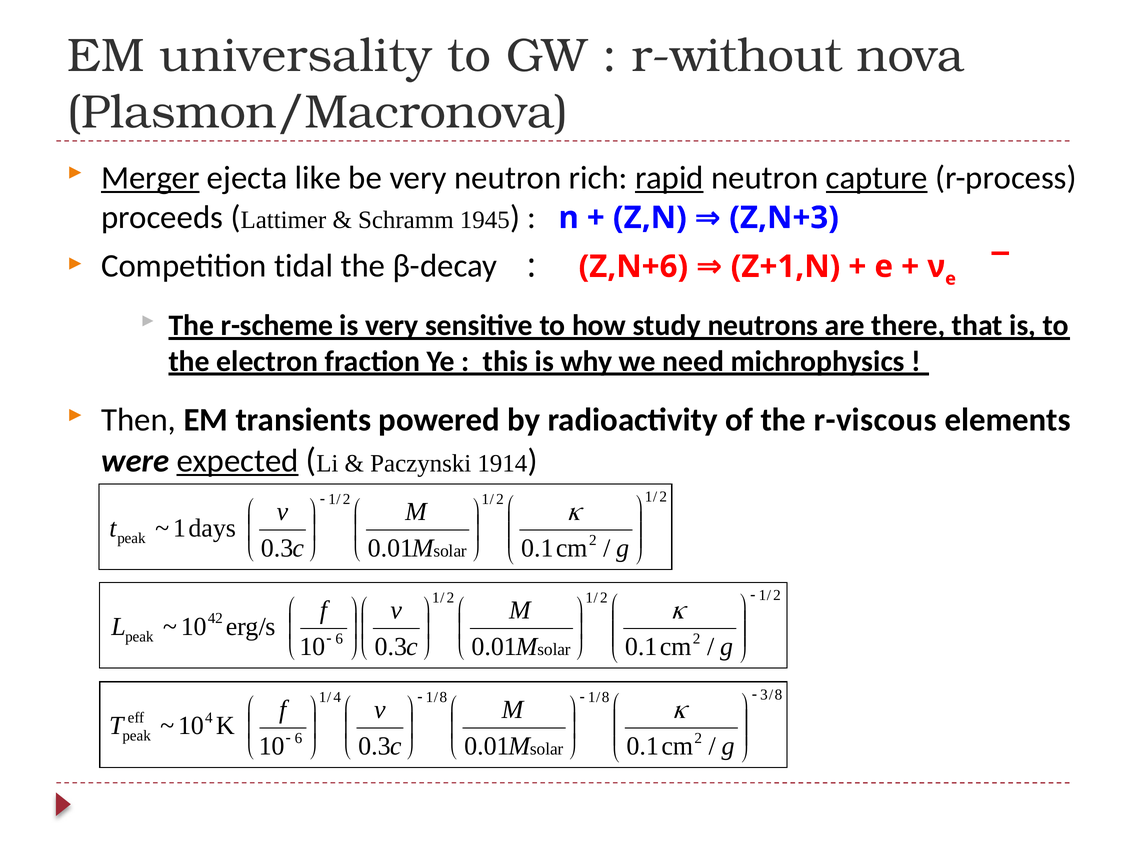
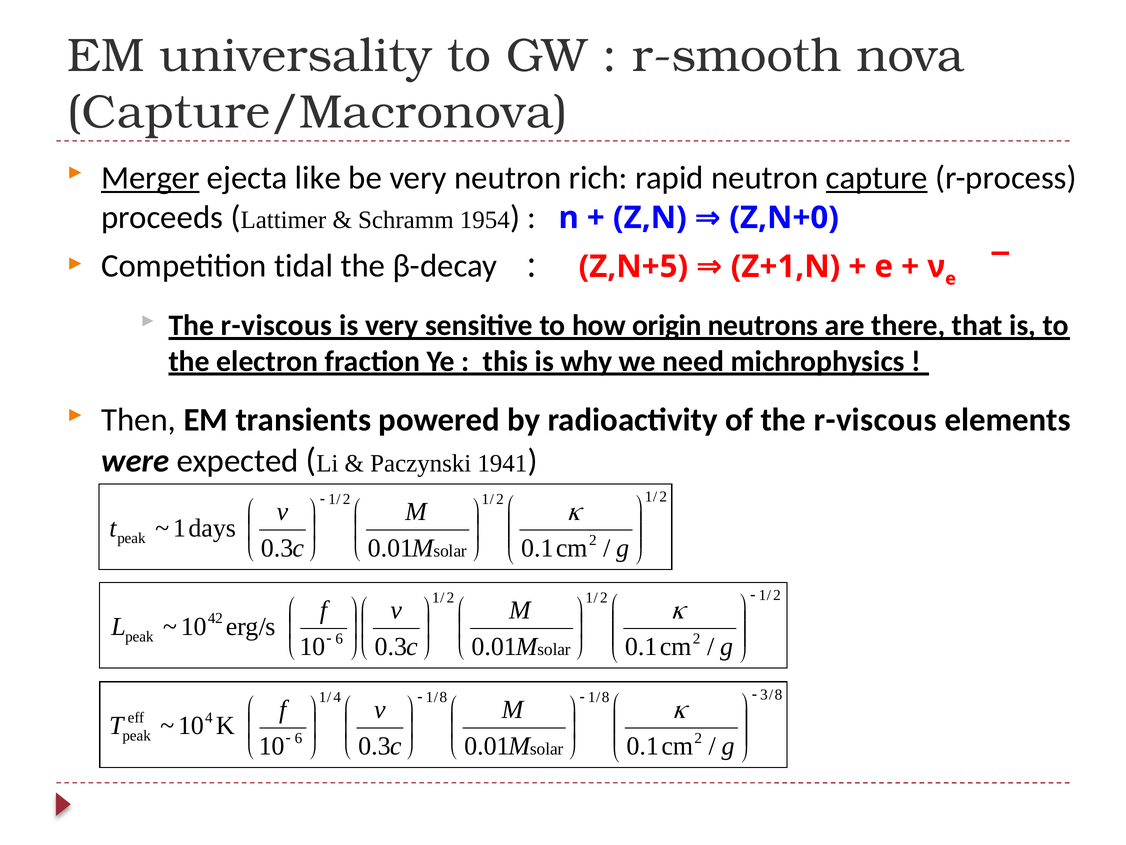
r-without: r-without -> r-smooth (737, 56)
Plasmon/Macronova: Plasmon/Macronova -> Capture/Macronova (318, 112)
rapid underline: present -> none (669, 178)
1945: 1945 -> 1954 (485, 220)
Z,N+3: Z,N+3 -> Z,N+0 (784, 218)
Z,N+6: Z,N+6 -> Z,N+5 (633, 266)
r-scheme: r-scheme -> r-viscous (277, 325)
study: study -> origin (667, 325)
expected underline: present -> none (238, 461)
1914: 1914 -> 1941 (502, 463)
